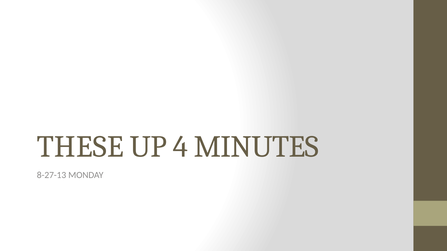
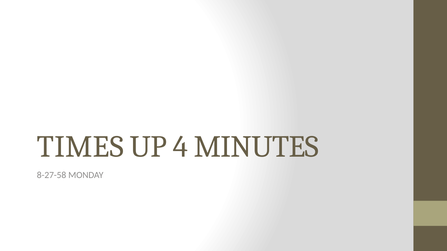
THESE: THESE -> TIMES (80, 147)
8-27-13: 8-27-13 -> 8-27-58 (52, 176)
